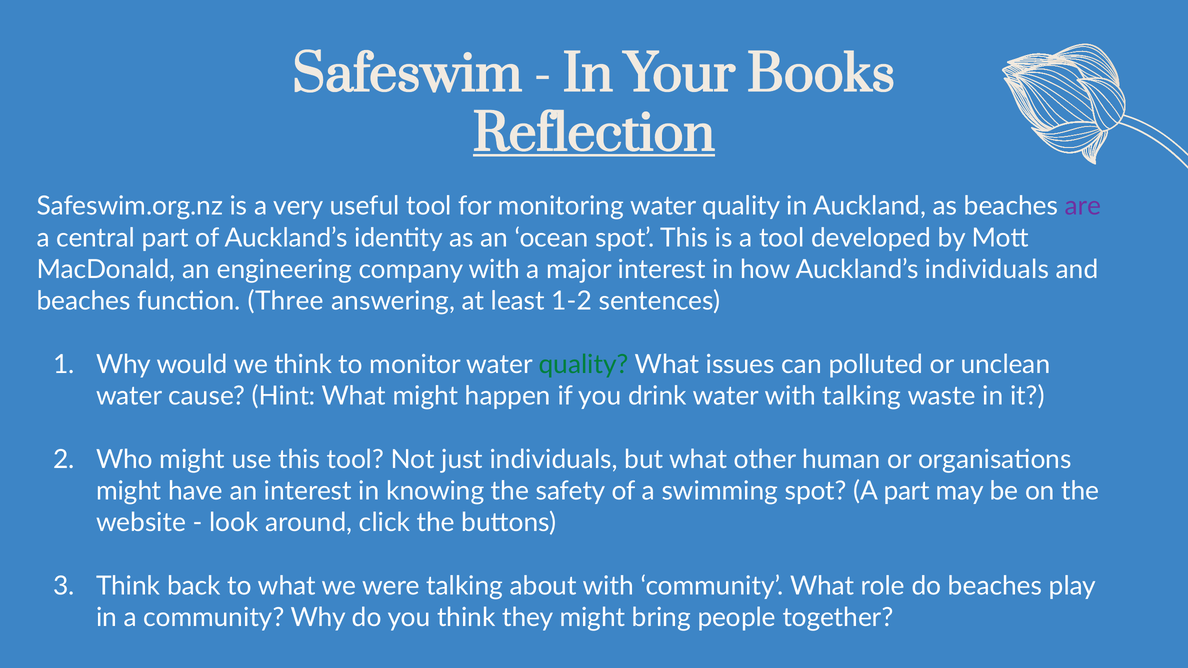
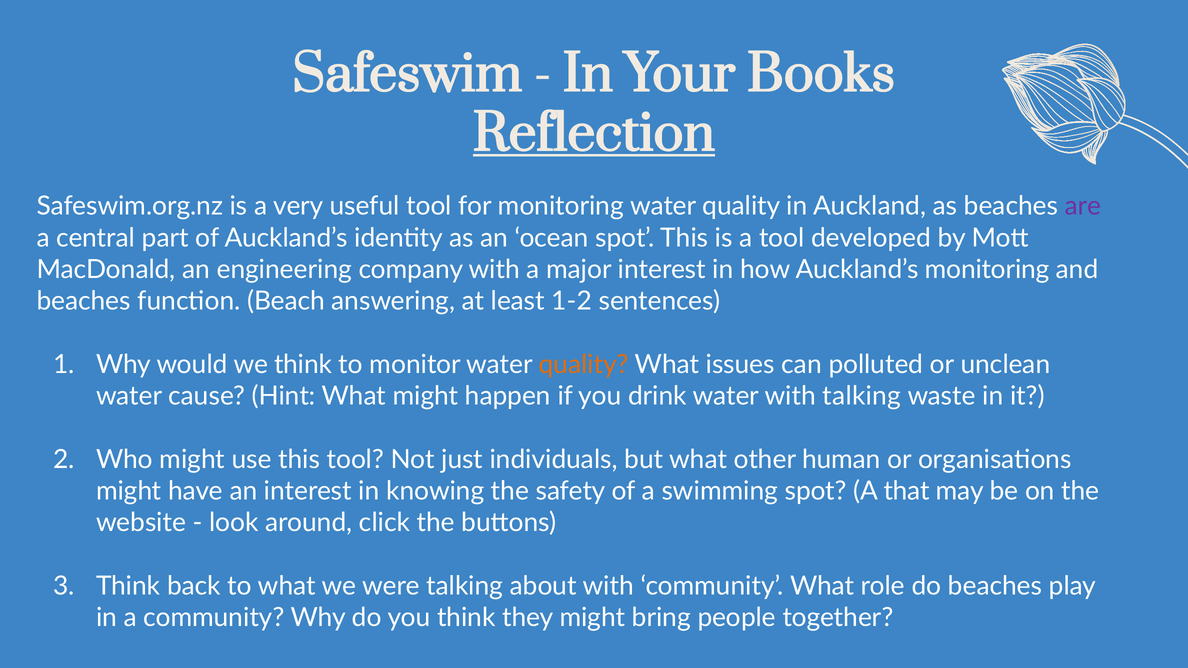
Auckland’s individuals: individuals -> monitoring (987, 270)
Three: Three -> Beach (286, 301)
quality colour: green -> orange (584, 365)
A part: part -> that (907, 491)
